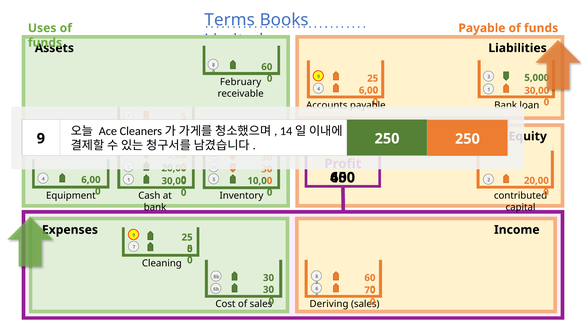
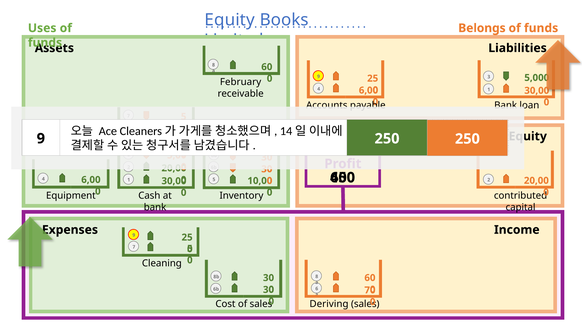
Terms: Terms -> Equity (230, 20)
Payable: Payable -> Belongs (482, 28)
